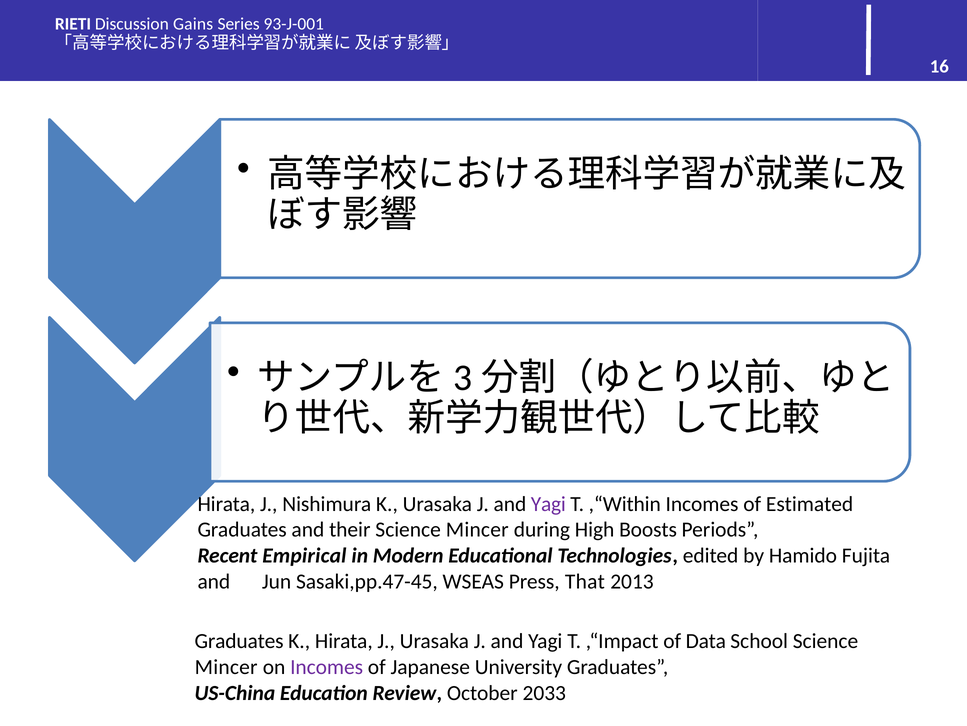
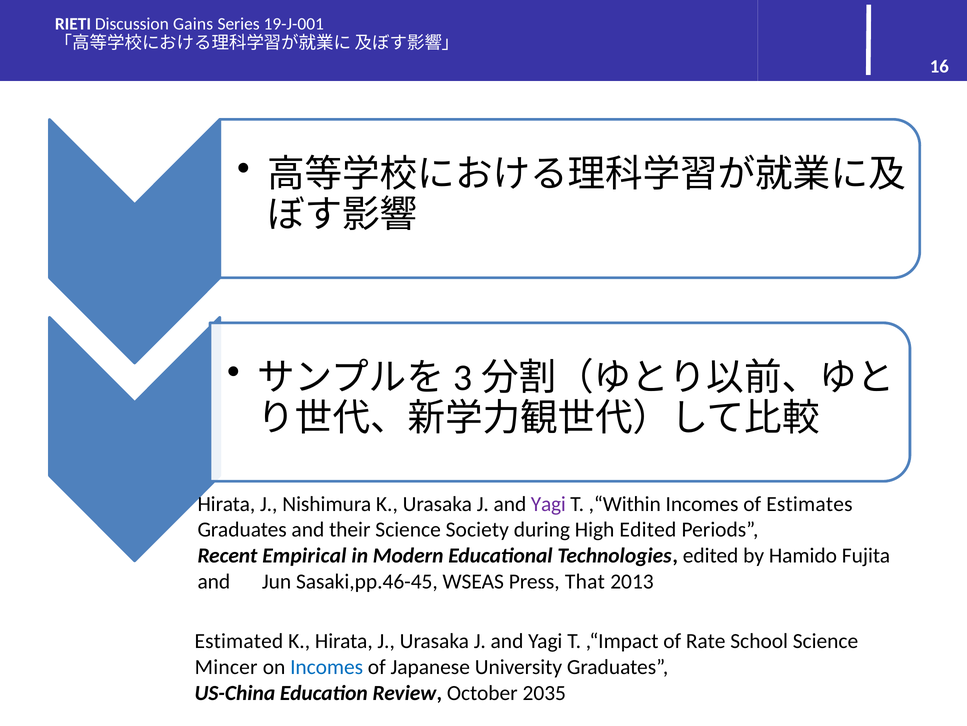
93-J-001: 93-J-001 -> 19-J-001 (294, 24)
Estimated: Estimated -> Estimates (809, 504)
their Science Mincer: Mincer -> Society (477, 529)
High Boosts: Boosts -> Edited (648, 529)
Sasaki,pp.47-45: Sasaki,pp.47-45 -> Sasaki,pp.46-45 (367, 581)
Graduates: Graduates -> Estimated (239, 641)
Data: Data -> Rate (706, 641)
Incomes colour: purple -> blue (327, 666)
2033: 2033 -> 2035 (544, 692)
